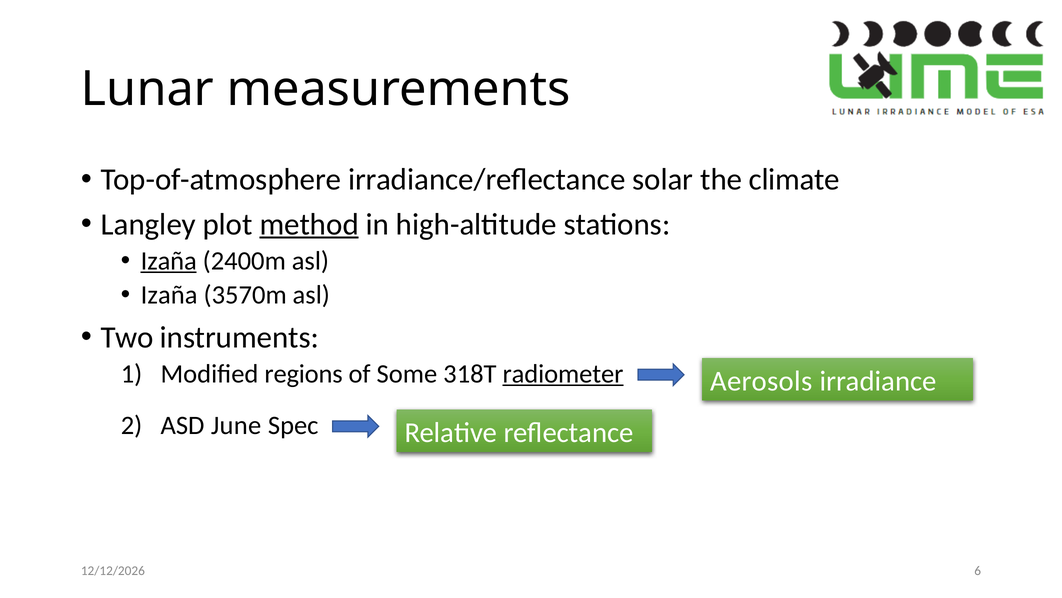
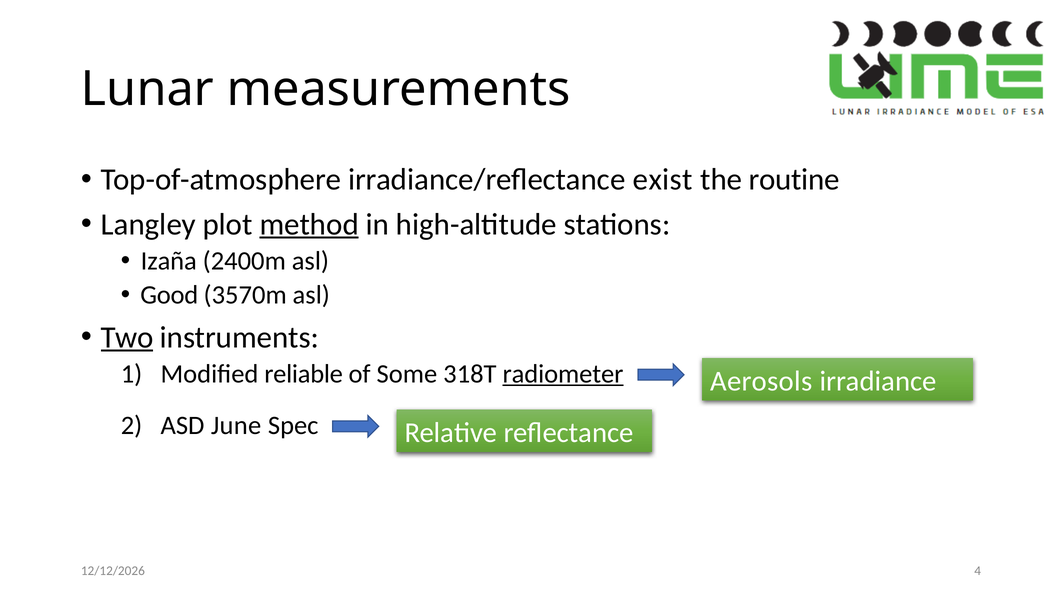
solar: solar -> exist (663, 180)
climate: climate -> routine (794, 180)
Izaña underline: present -> none (169, 261)
Izaña: Izaña -> Good (169, 295)
Two underline: none -> present (127, 337)
regions: regions -> reliable (304, 374)
6: 6 -> 4 (978, 570)
